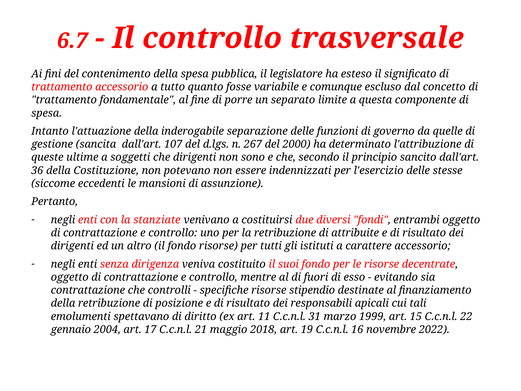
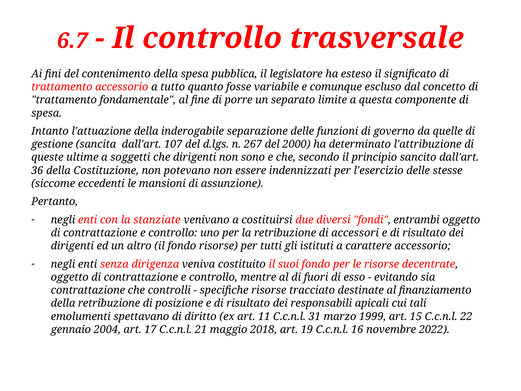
attribuite: attribuite -> accessori (355, 233)
stipendio: stipendio -> tracciato (312, 290)
